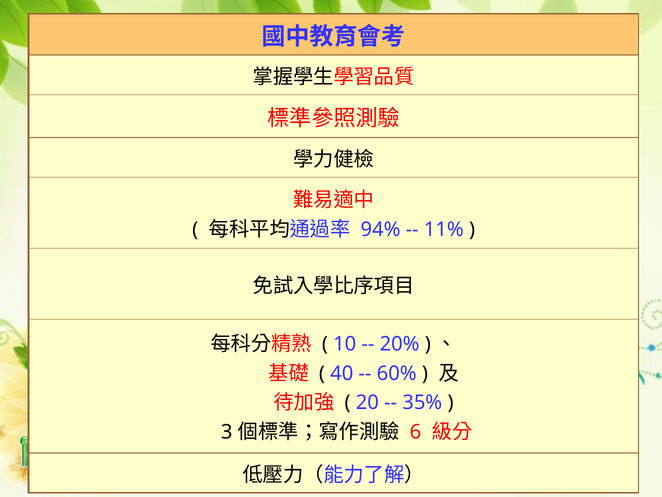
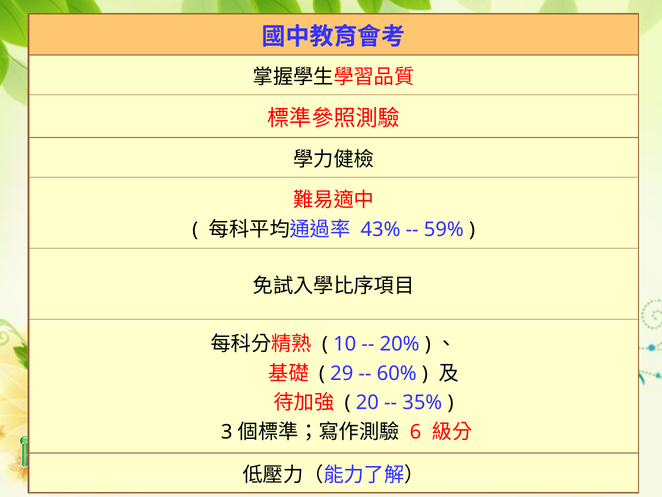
94%: 94% -> 43% (381, 229)
11%: 11% -> 59% (444, 229)
40: 40 -> 29 (342, 373)
